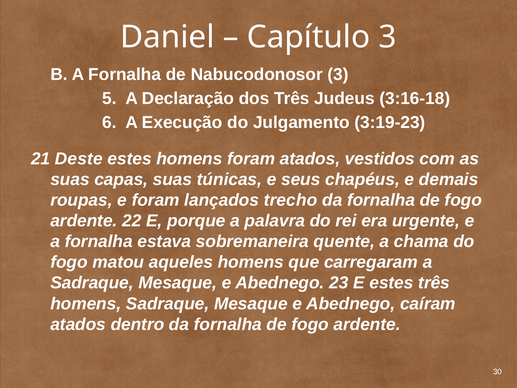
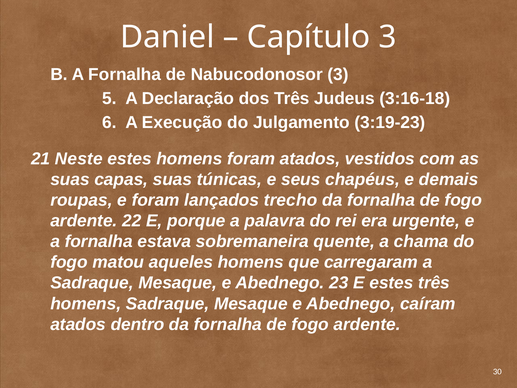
Deste: Deste -> Neste (79, 159)
